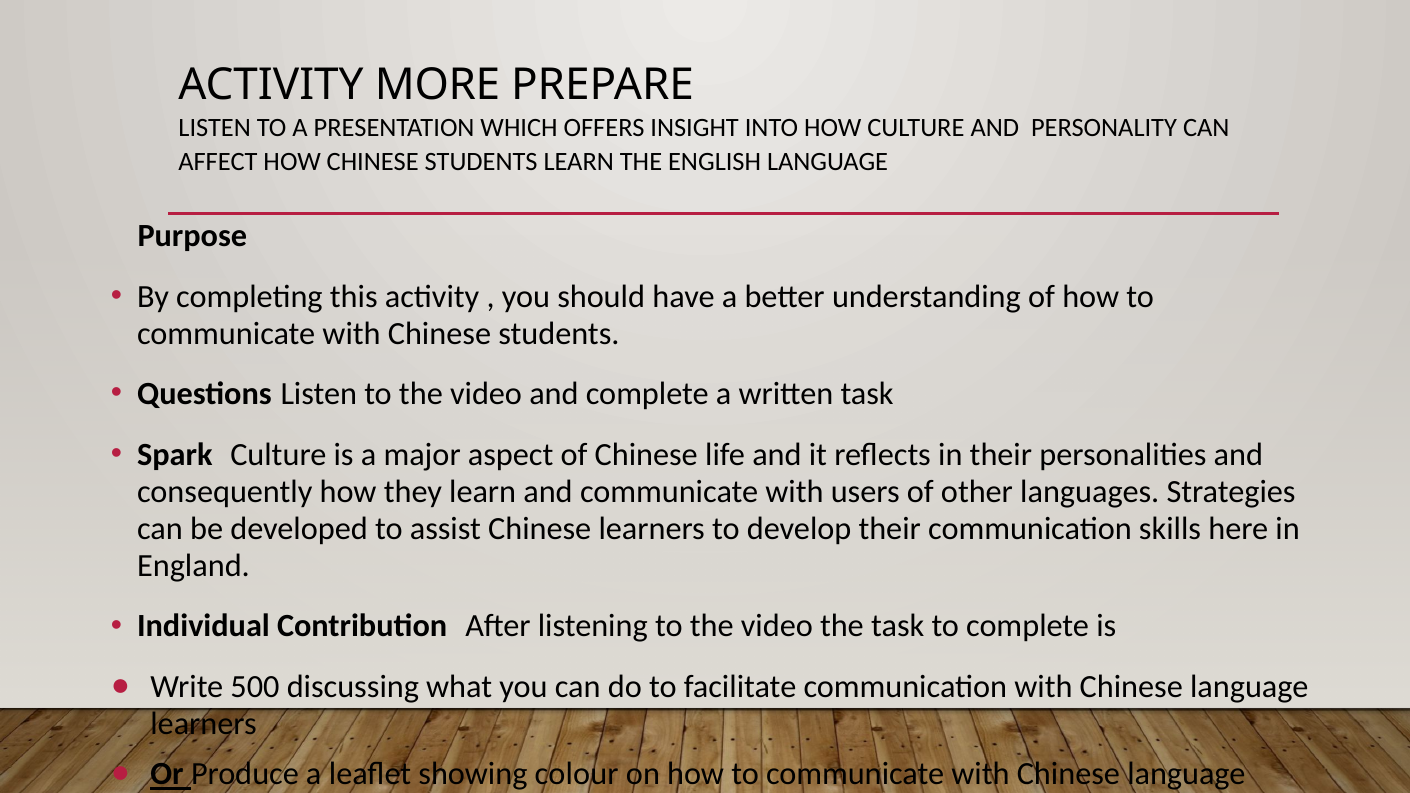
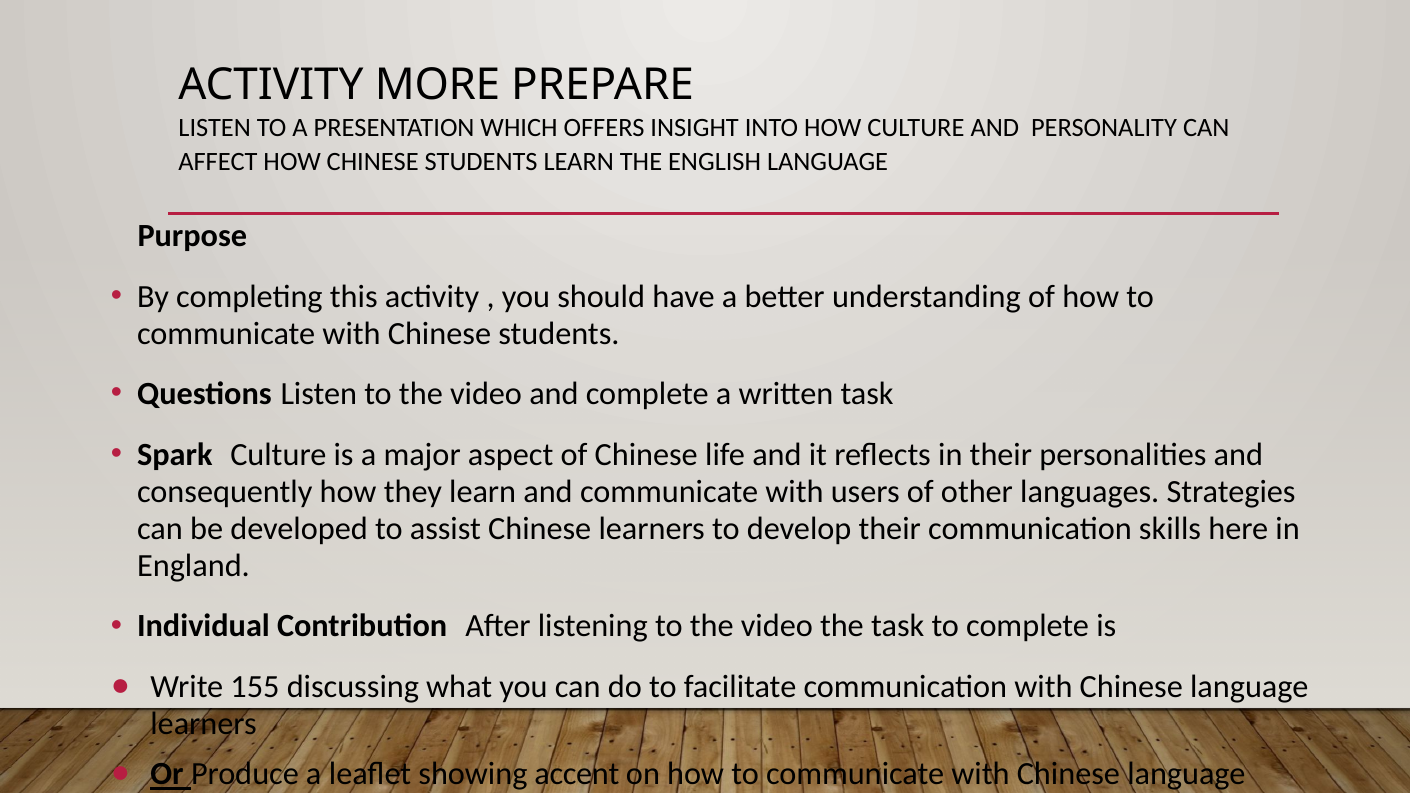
500: 500 -> 155 (255, 687)
colour: colour -> accent (577, 774)
